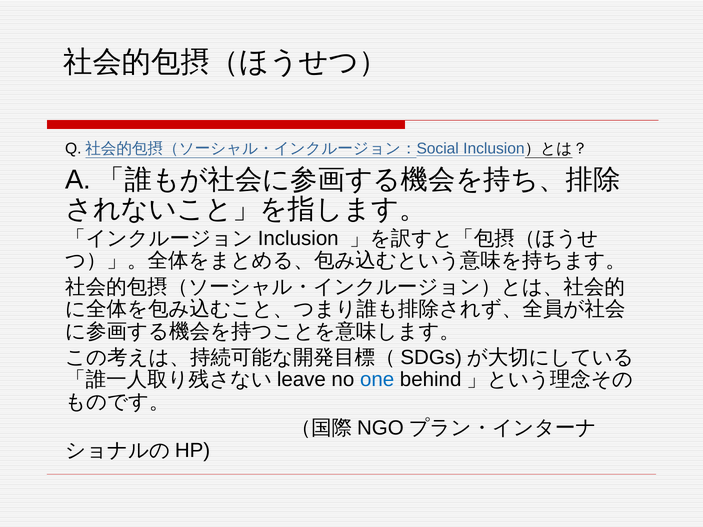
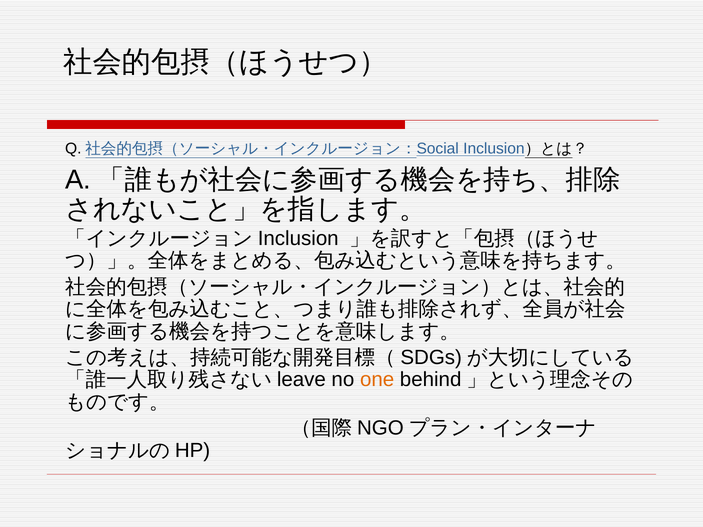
one colour: blue -> orange (377, 380)
